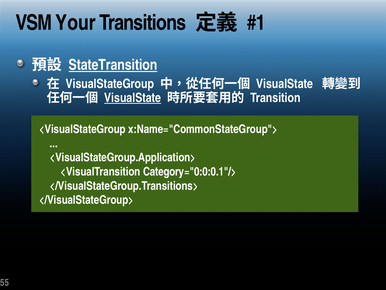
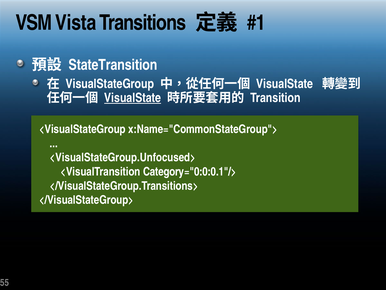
Your: Your -> Vista (76, 23)
StateTransition underline: present -> none (113, 65)
<VisualStateGroup.Application>: <VisualStateGroup.Application> -> <VisualStateGroup.Unfocused> (123, 157)
